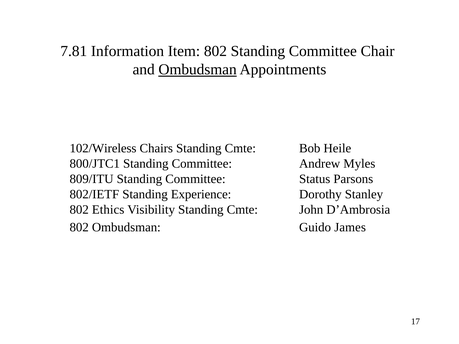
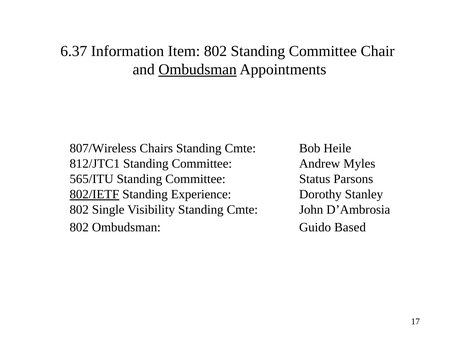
7.81: 7.81 -> 6.37 (74, 51)
102/Wireless: 102/Wireless -> 807/Wireless (103, 149)
800/JTC1: 800/JTC1 -> 812/JTC1 (95, 164)
809/ITU: 809/ITU -> 565/ITU (92, 179)
802/IETF underline: none -> present (94, 194)
Ethics: Ethics -> Single (108, 210)
James: James -> Based (350, 228)
